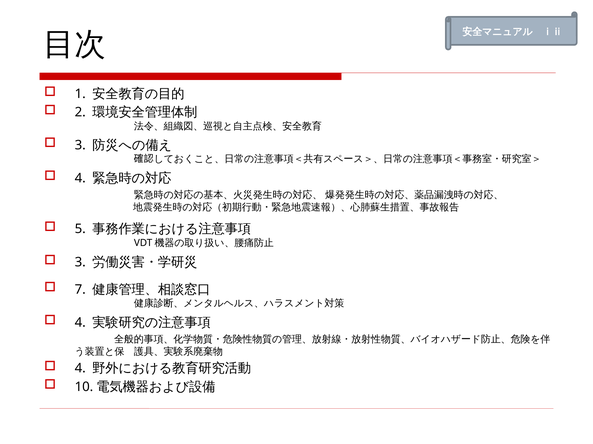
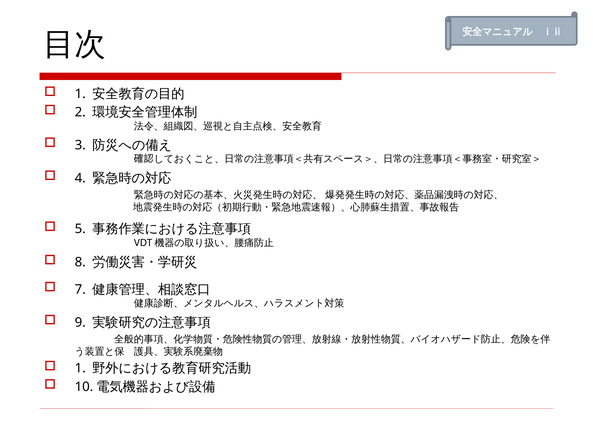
3: 3 -> 8 (80, 263)
4: 4 -> 9 (80, 323)
4: 4 -> 1 (80, 369)
